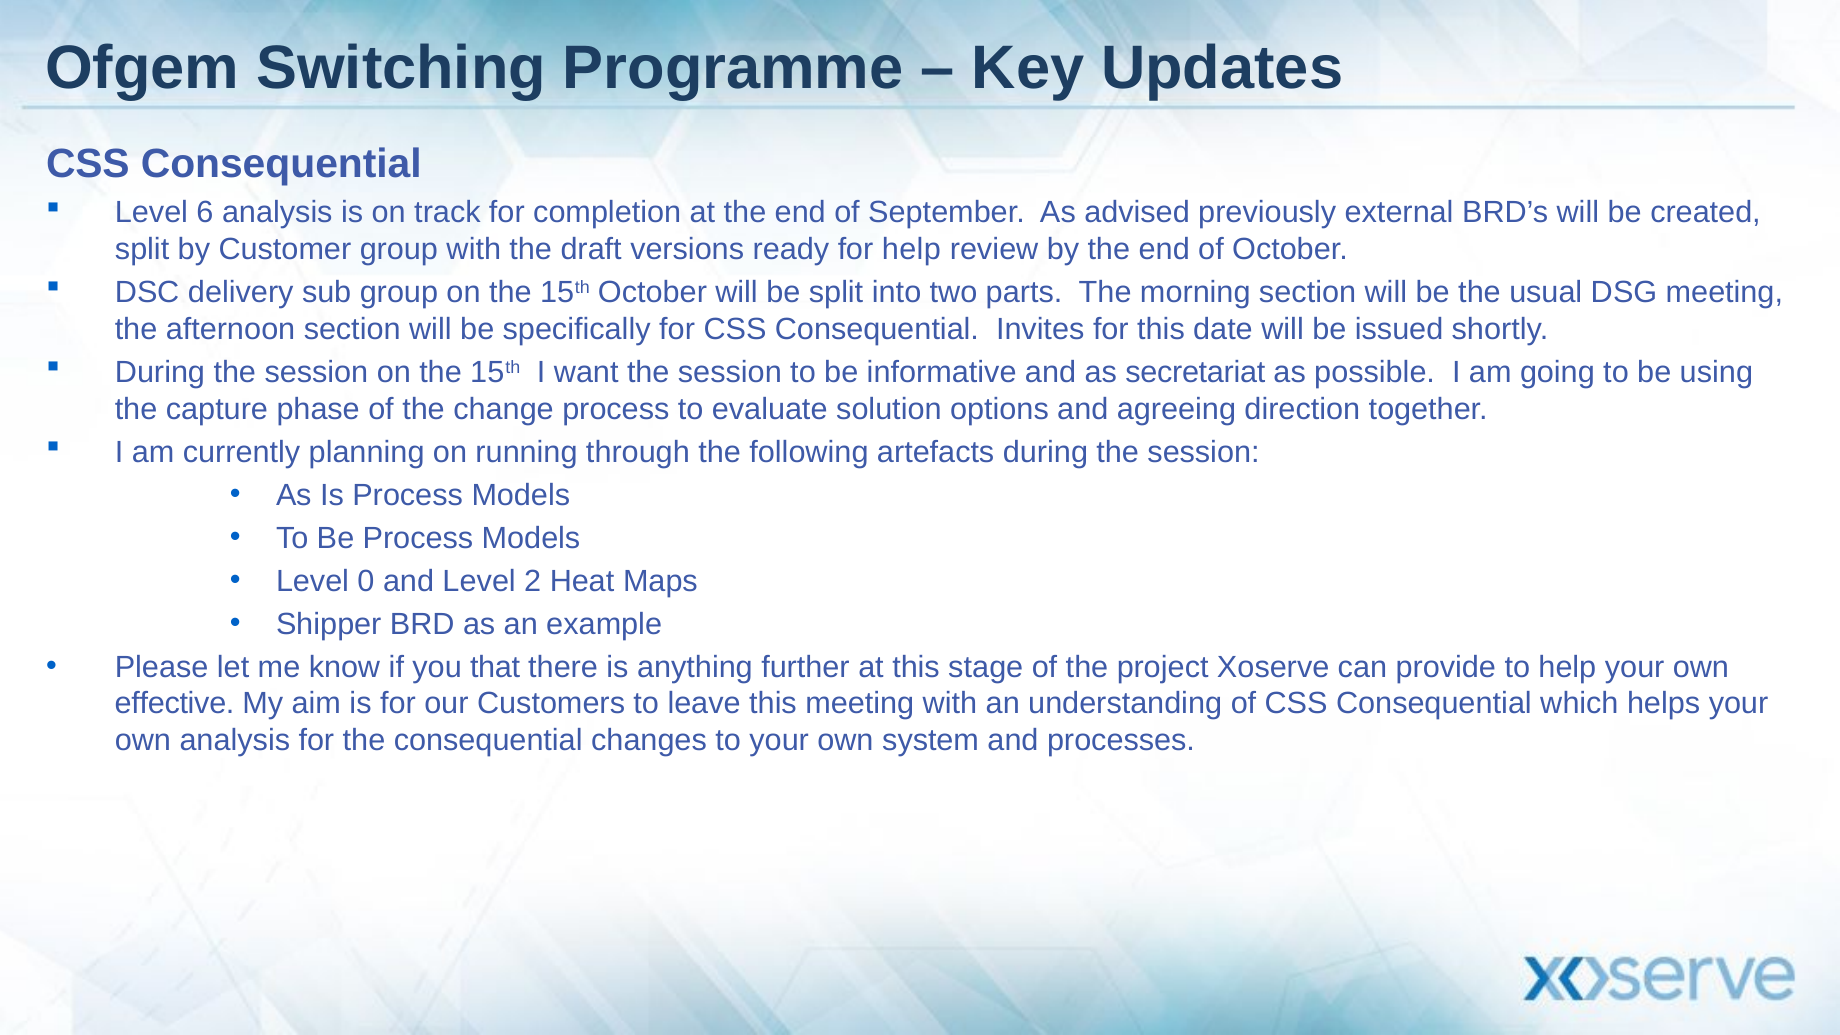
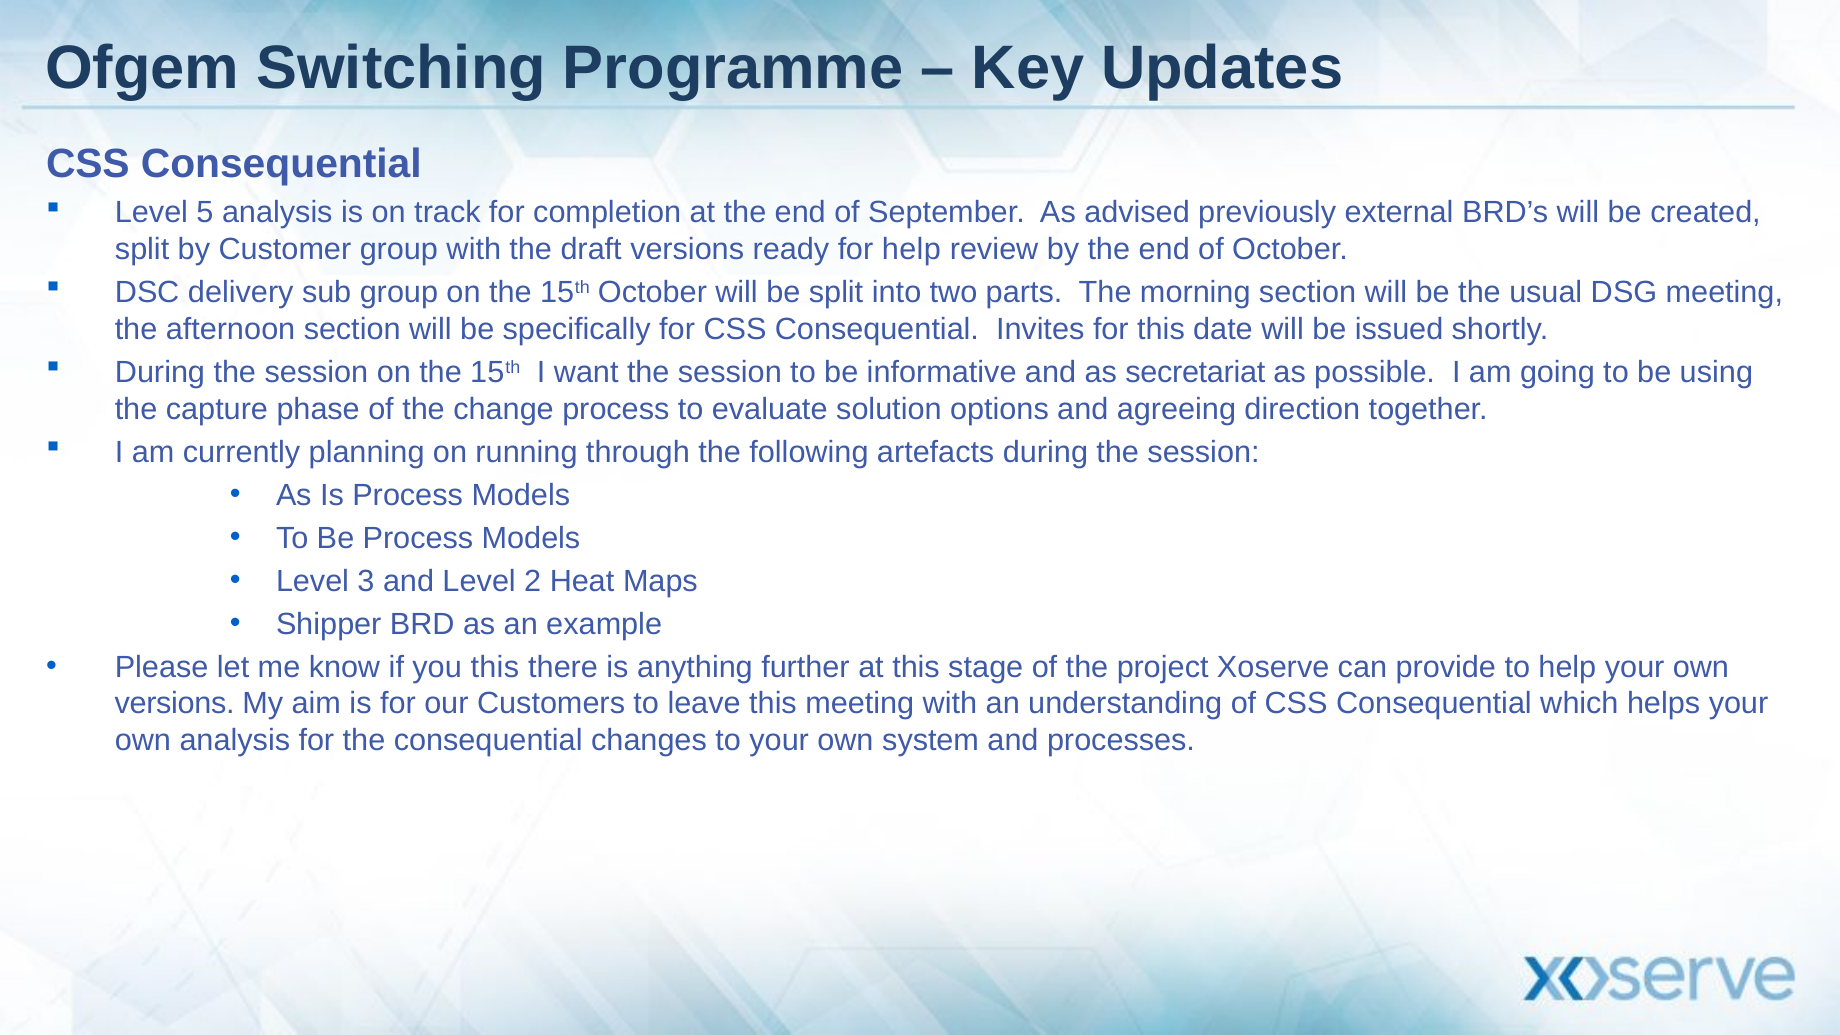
6: 6 -> 5 (205, 213)
0: 0 -> 3 (366, 581)
you that: that -> this (495, 667)
effective: effective -> versions (175, 704)
